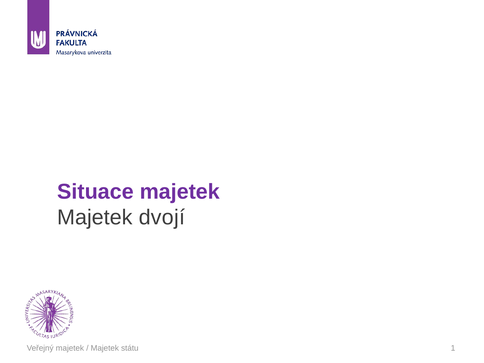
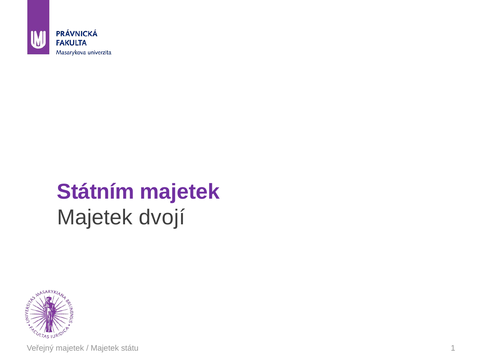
Situace: Situace -> Státním (96, 192)
